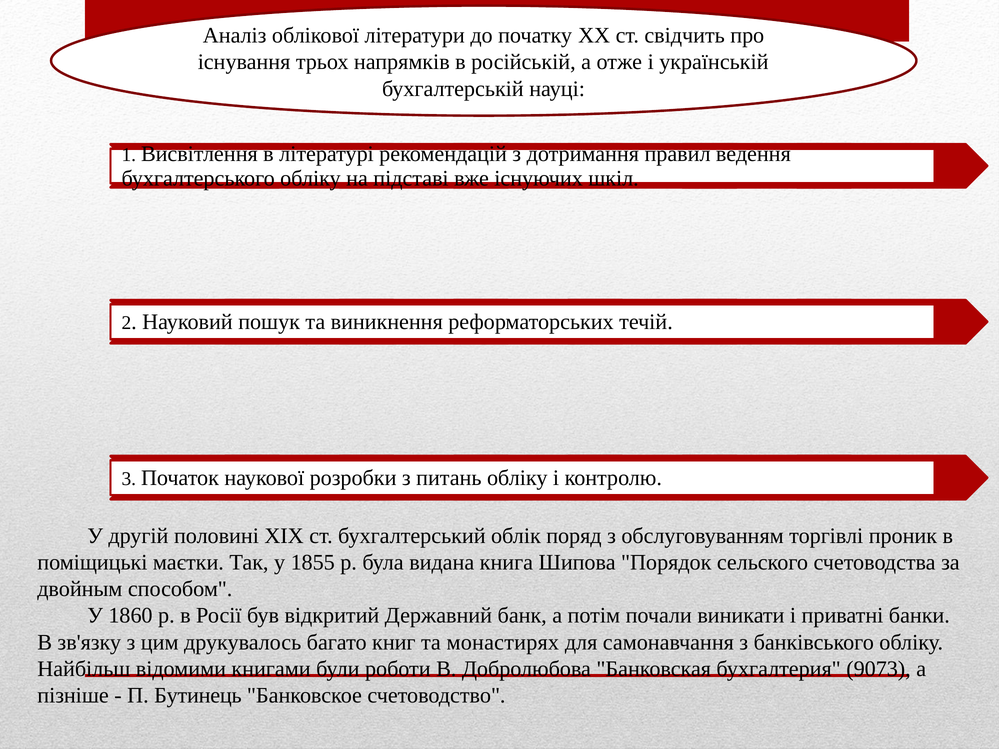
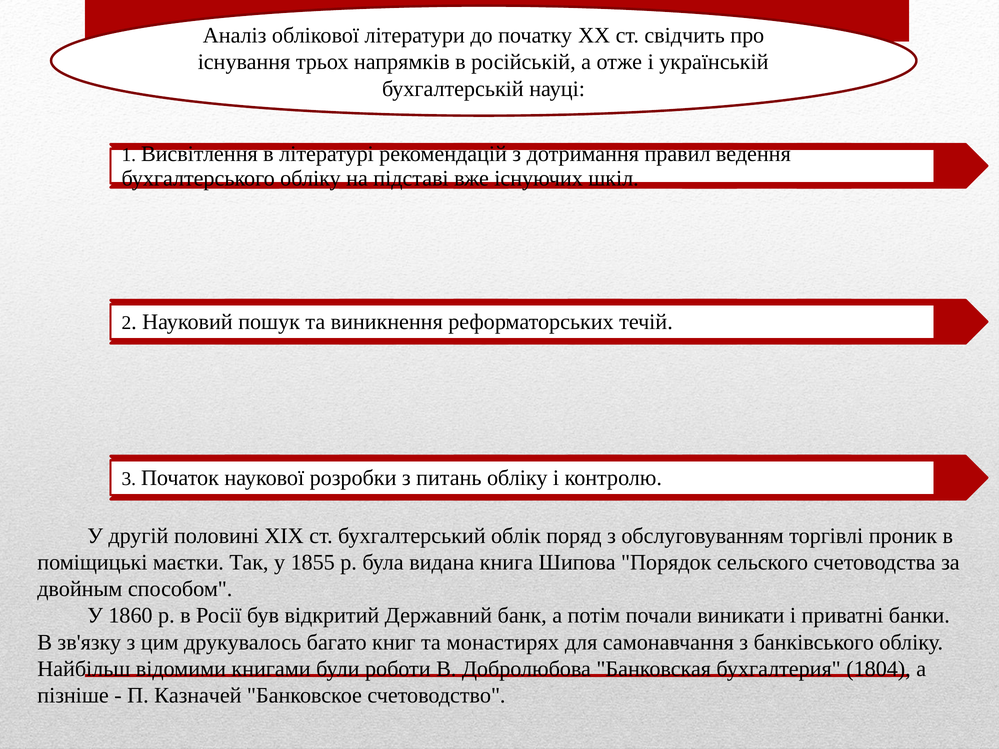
9073: 9073 -> 1804 (879, 669)
Бутинець: Бутинець -> Казначей (198, 696)
